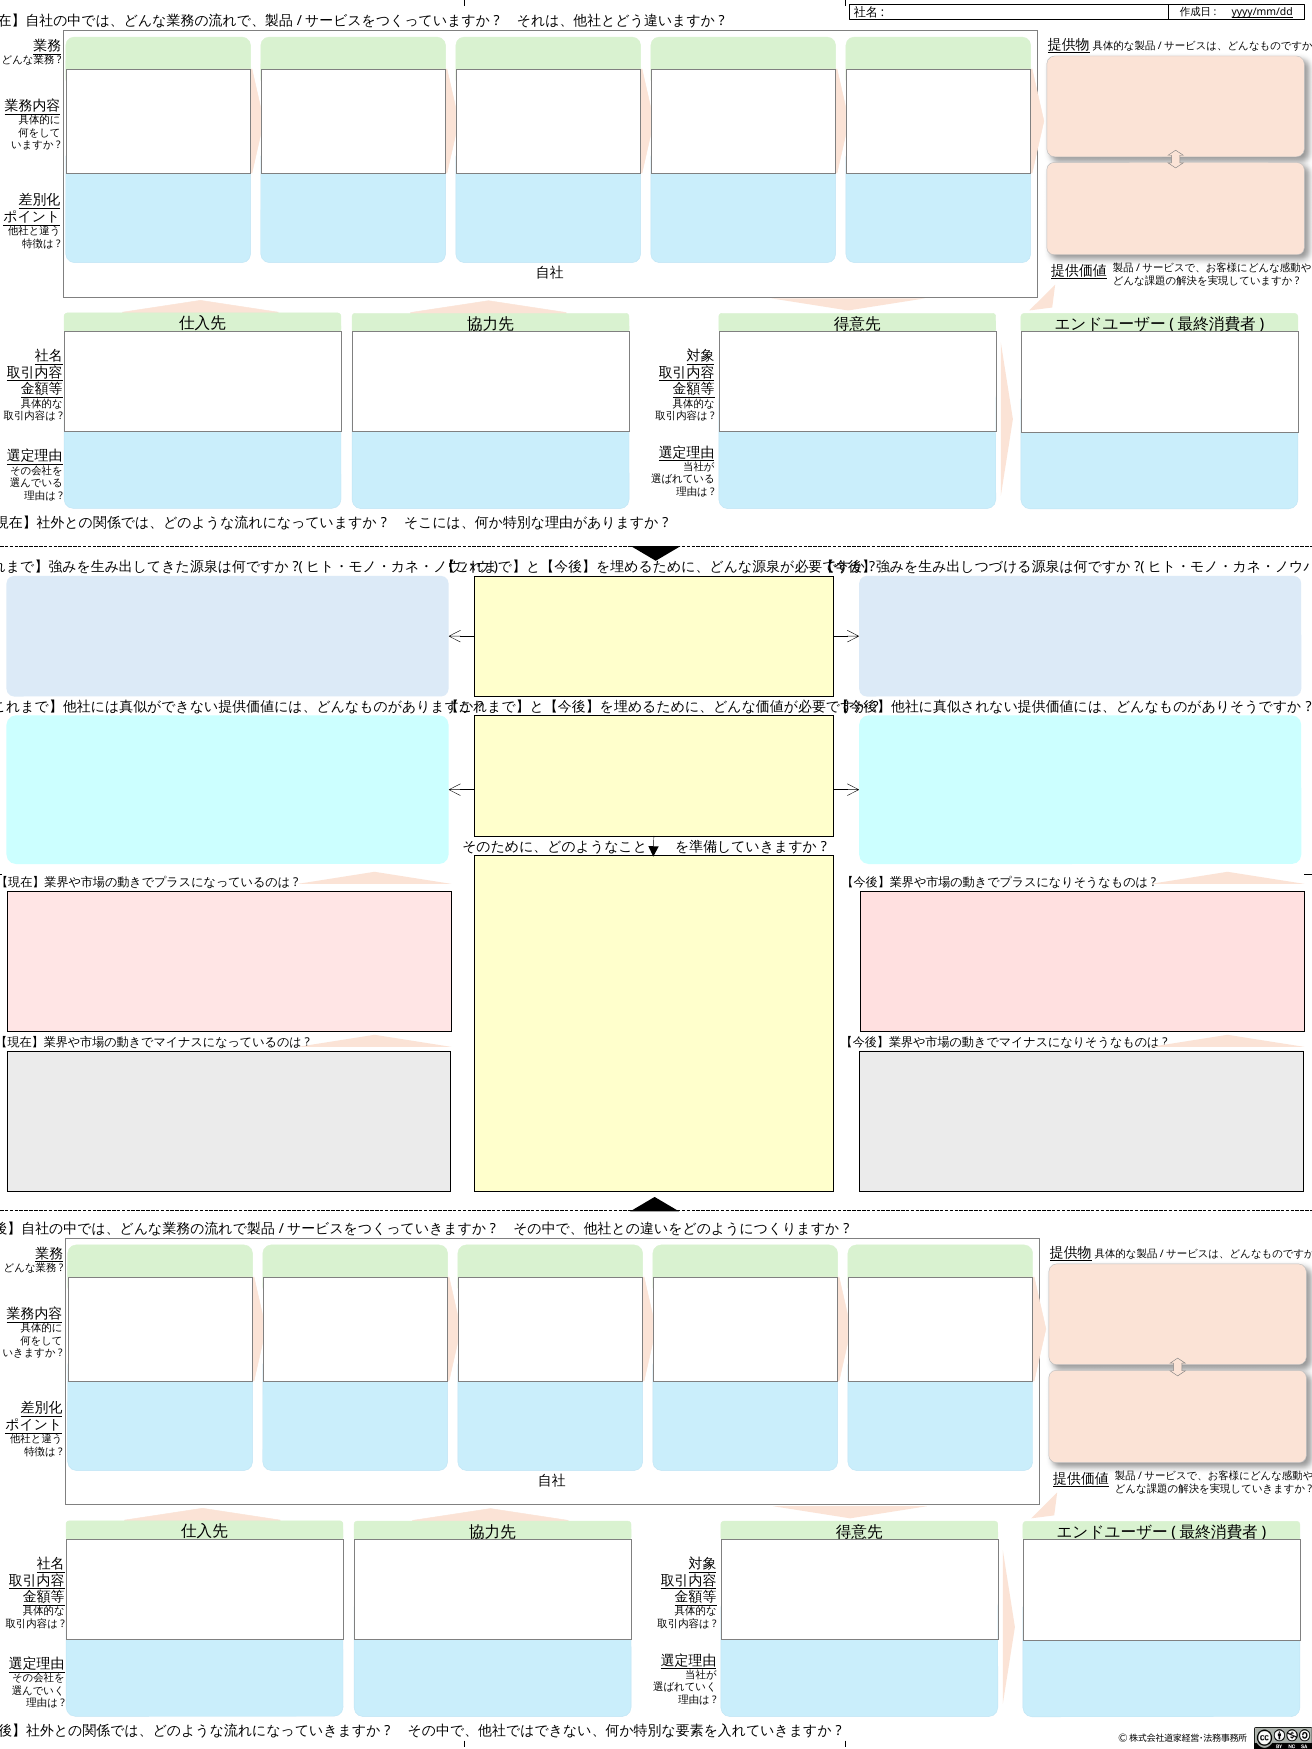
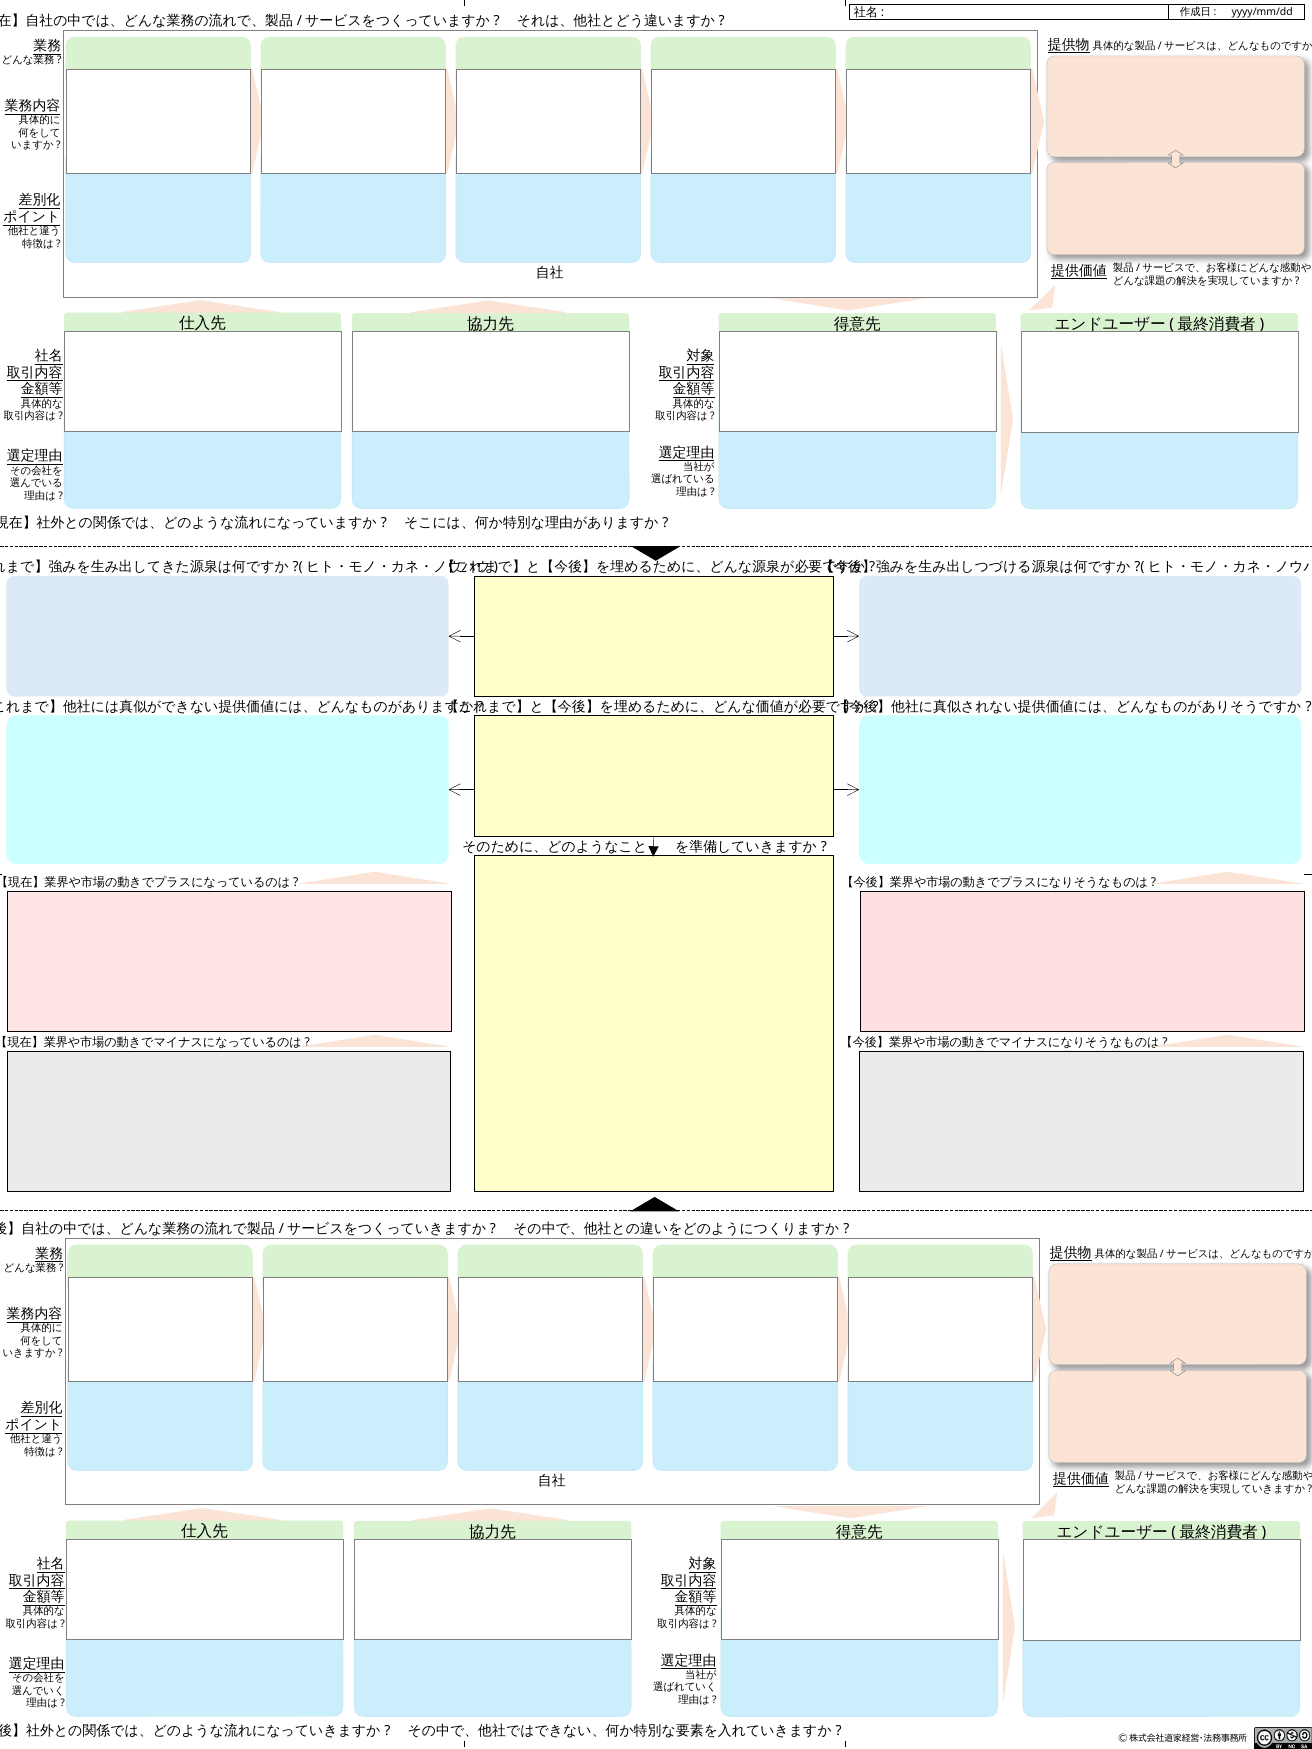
yyyy/mm/dd underline: present -> none (1262, 12)
